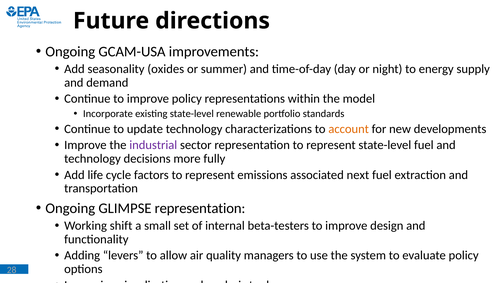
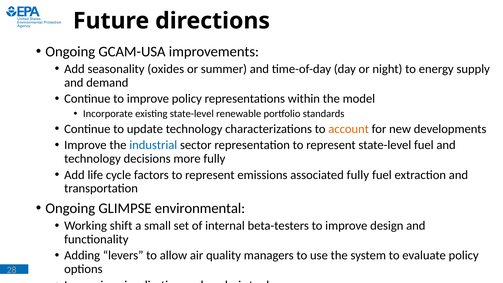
industrial colour: purple -> blue (153, 145)
associated next: next -> fully (358, 175)
GLIMPSE representation: representation -> environmental (200, 208)
